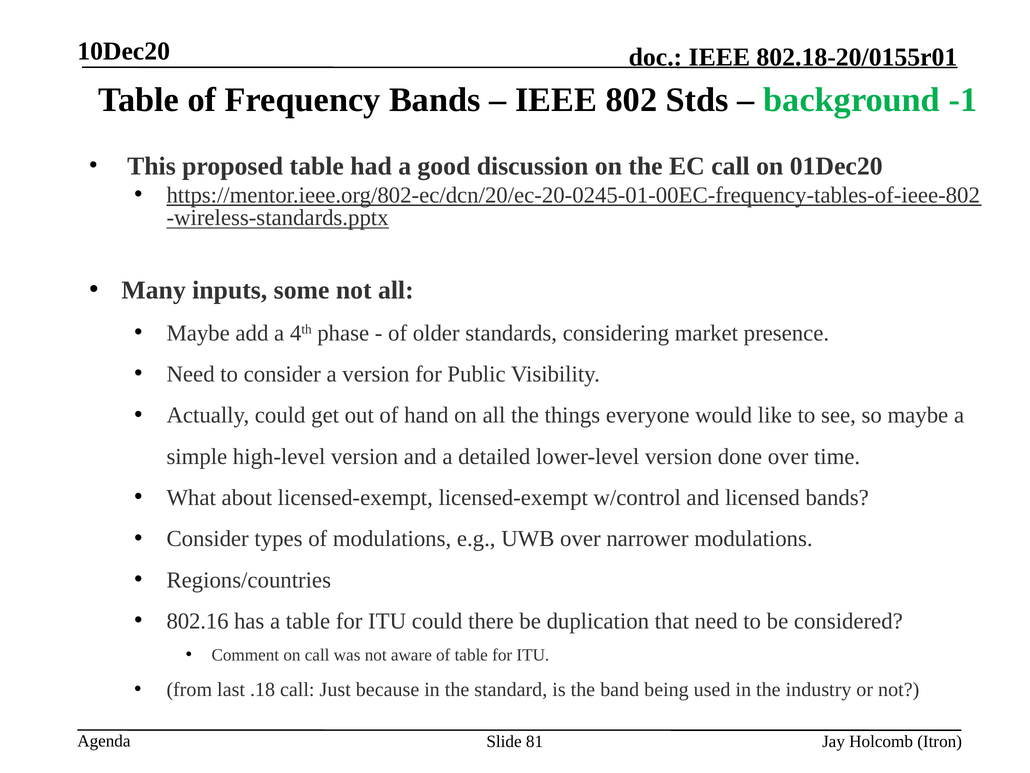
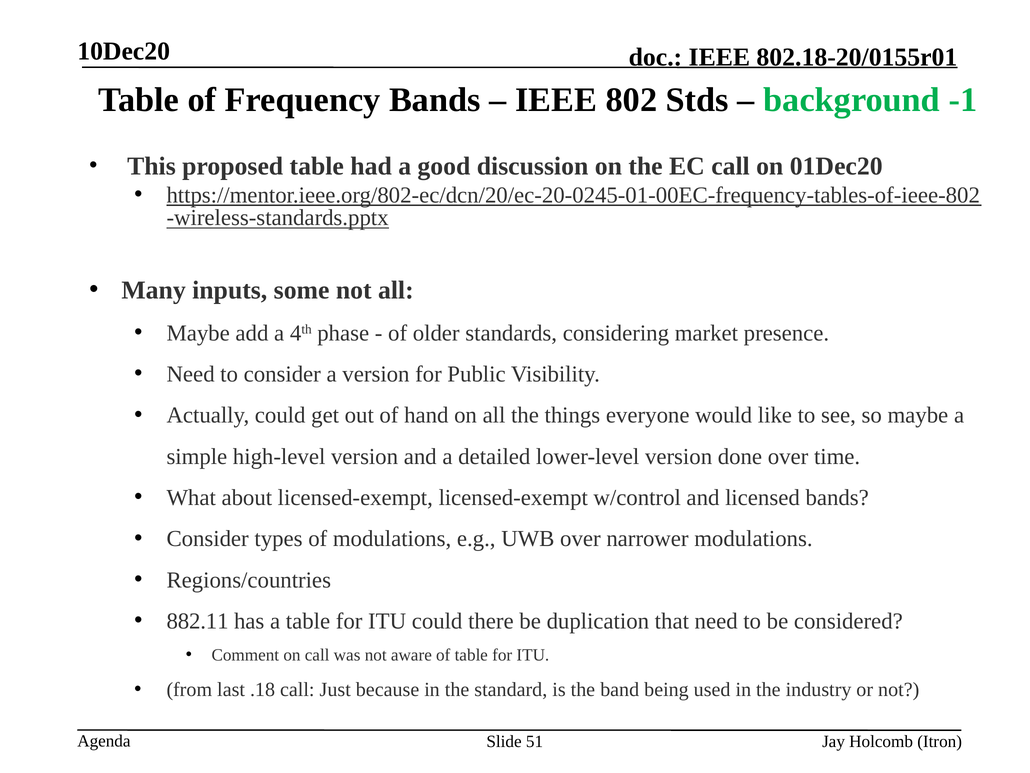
802.16: 802.16 -> 882.11 (198, 621)
81: 81 -> 51 (535, 741)
